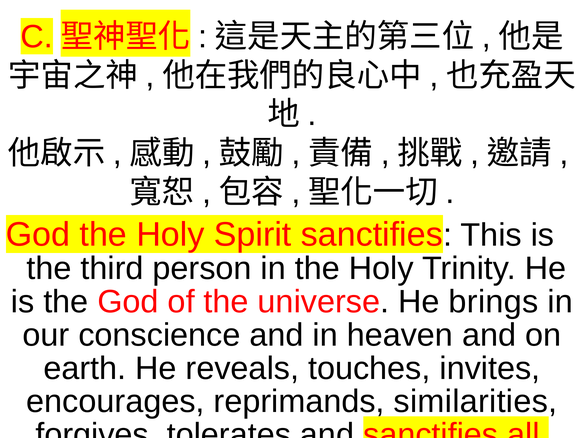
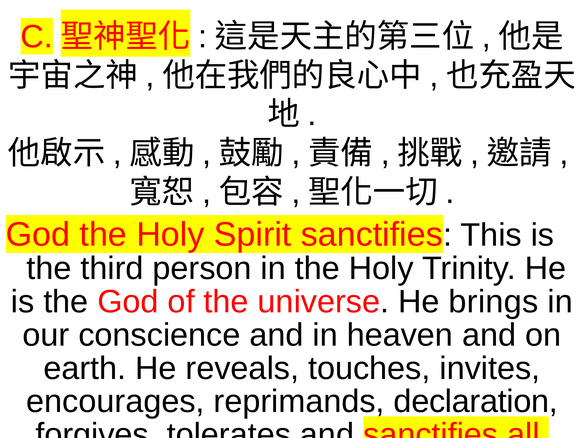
similarities: similarities -> declaration (476, 402)
